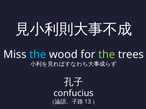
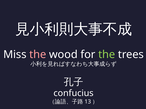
the colour: light blue -> pink (38, 55)
